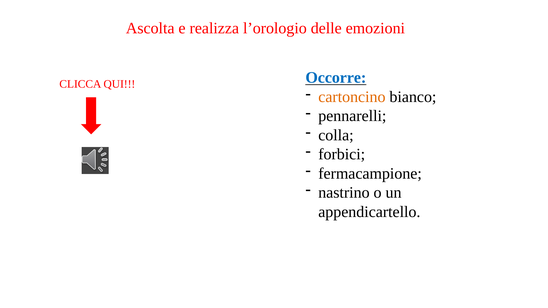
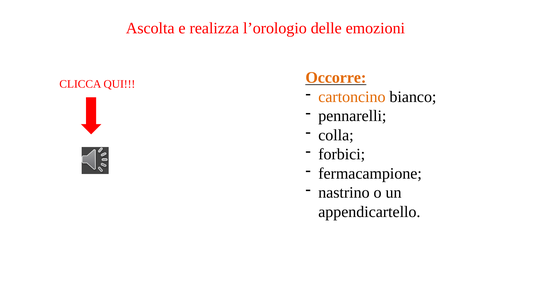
Occorre colour: blue -> orange (336, 78)
